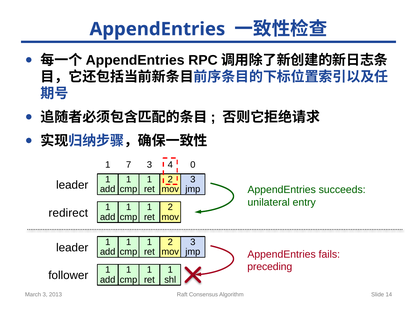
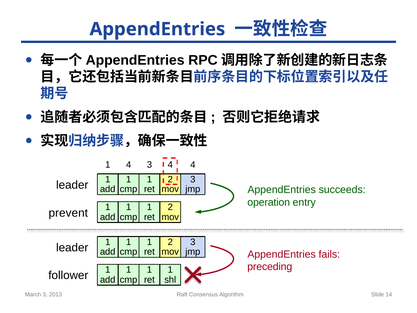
1 7: 7 -> 4 (129, 165)
4 0: 0 -> 4 (193, 165)
unilateral: unilateral -> operation (269, 202)
redirect: redirect -> prevent (68, 213)
